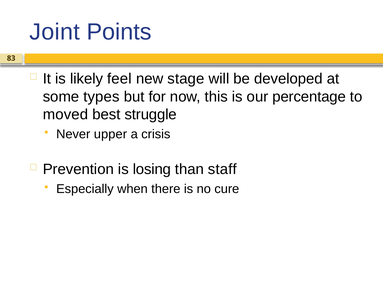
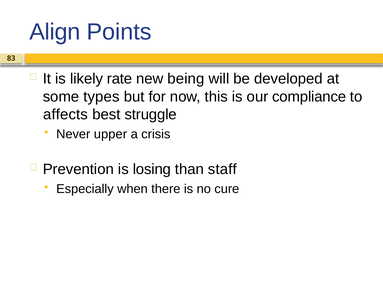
Joint: Joint -> Align (55, 32)
feel: feel -> rate (120, 79)
stage: stage -> being (186, 79)
percentage: percentage -> compliance (309, 97)
moved: moved -> affects (65, 115)
